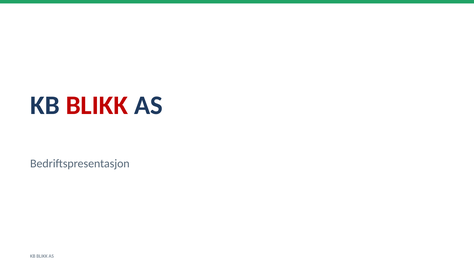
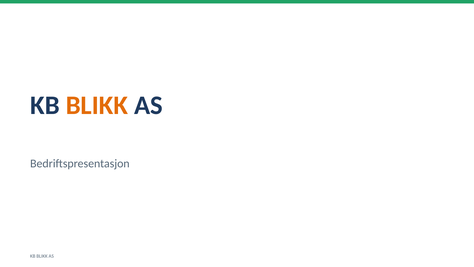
BLIKK colour: red -> orange (97, 105)
